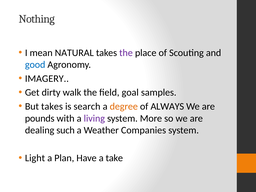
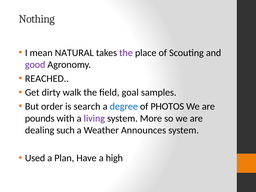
good colour: blue -> purple (35, 65)
IMAGERY: IMAGERY -> REACHED (47, 79)
But takes: takes -> order (52, 106)
degree colour: orange -> blue (124, 106)
ALWAYS: ALWAYS -> PHOTOS (167, 106)
Companies: Companies -> Announces (144, 130)
Light: Light -> Used (35, 158)
take: take -> high (114, 158)
